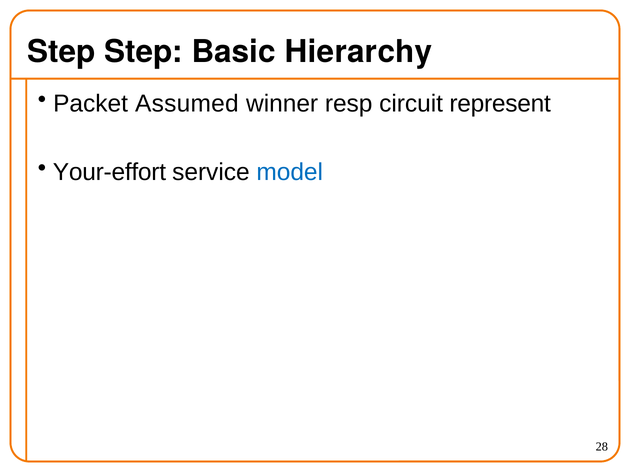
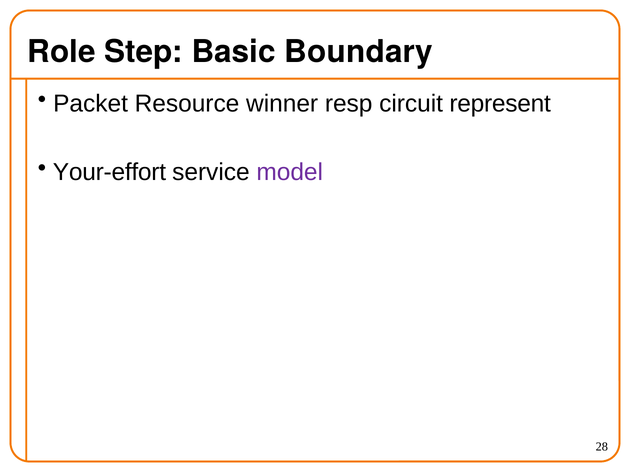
Step: Step -> Role (61, 52)
Hierarchy: Hierarchy -> Boundary (359, 52)
Assumed: Assumed -> Resource (187, 104)
model colour: blue -> purple (290, 173)
